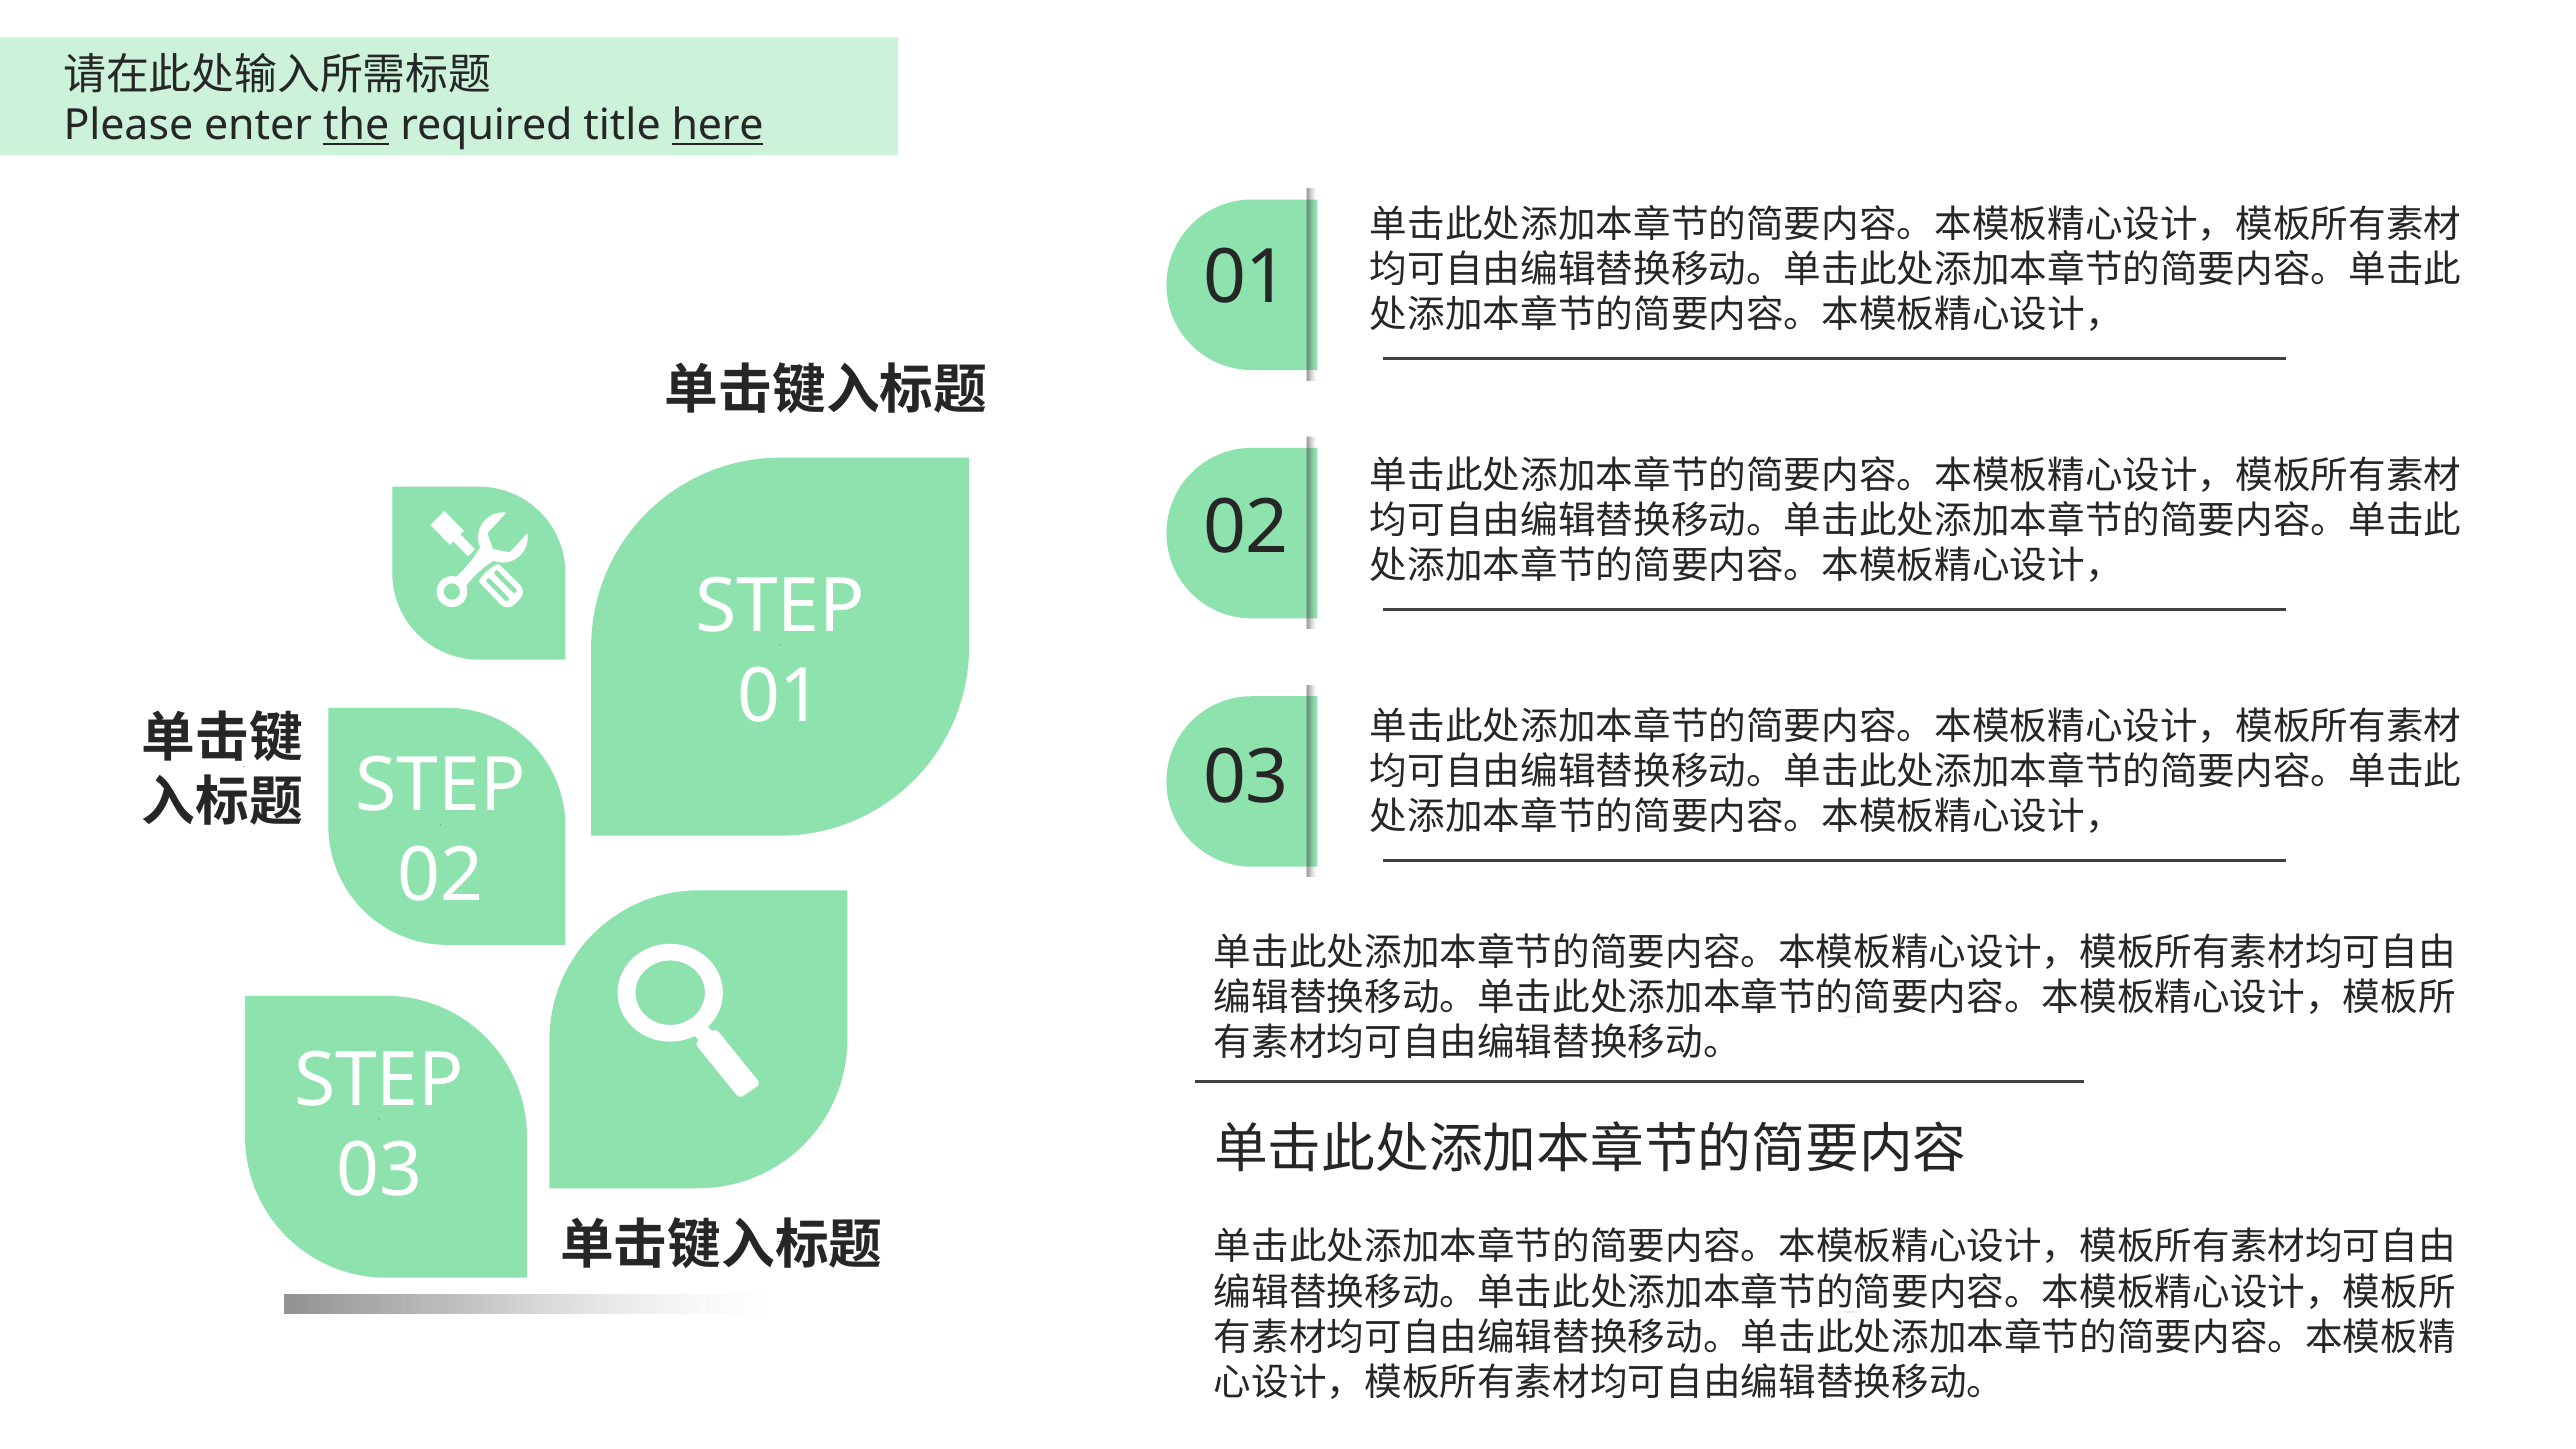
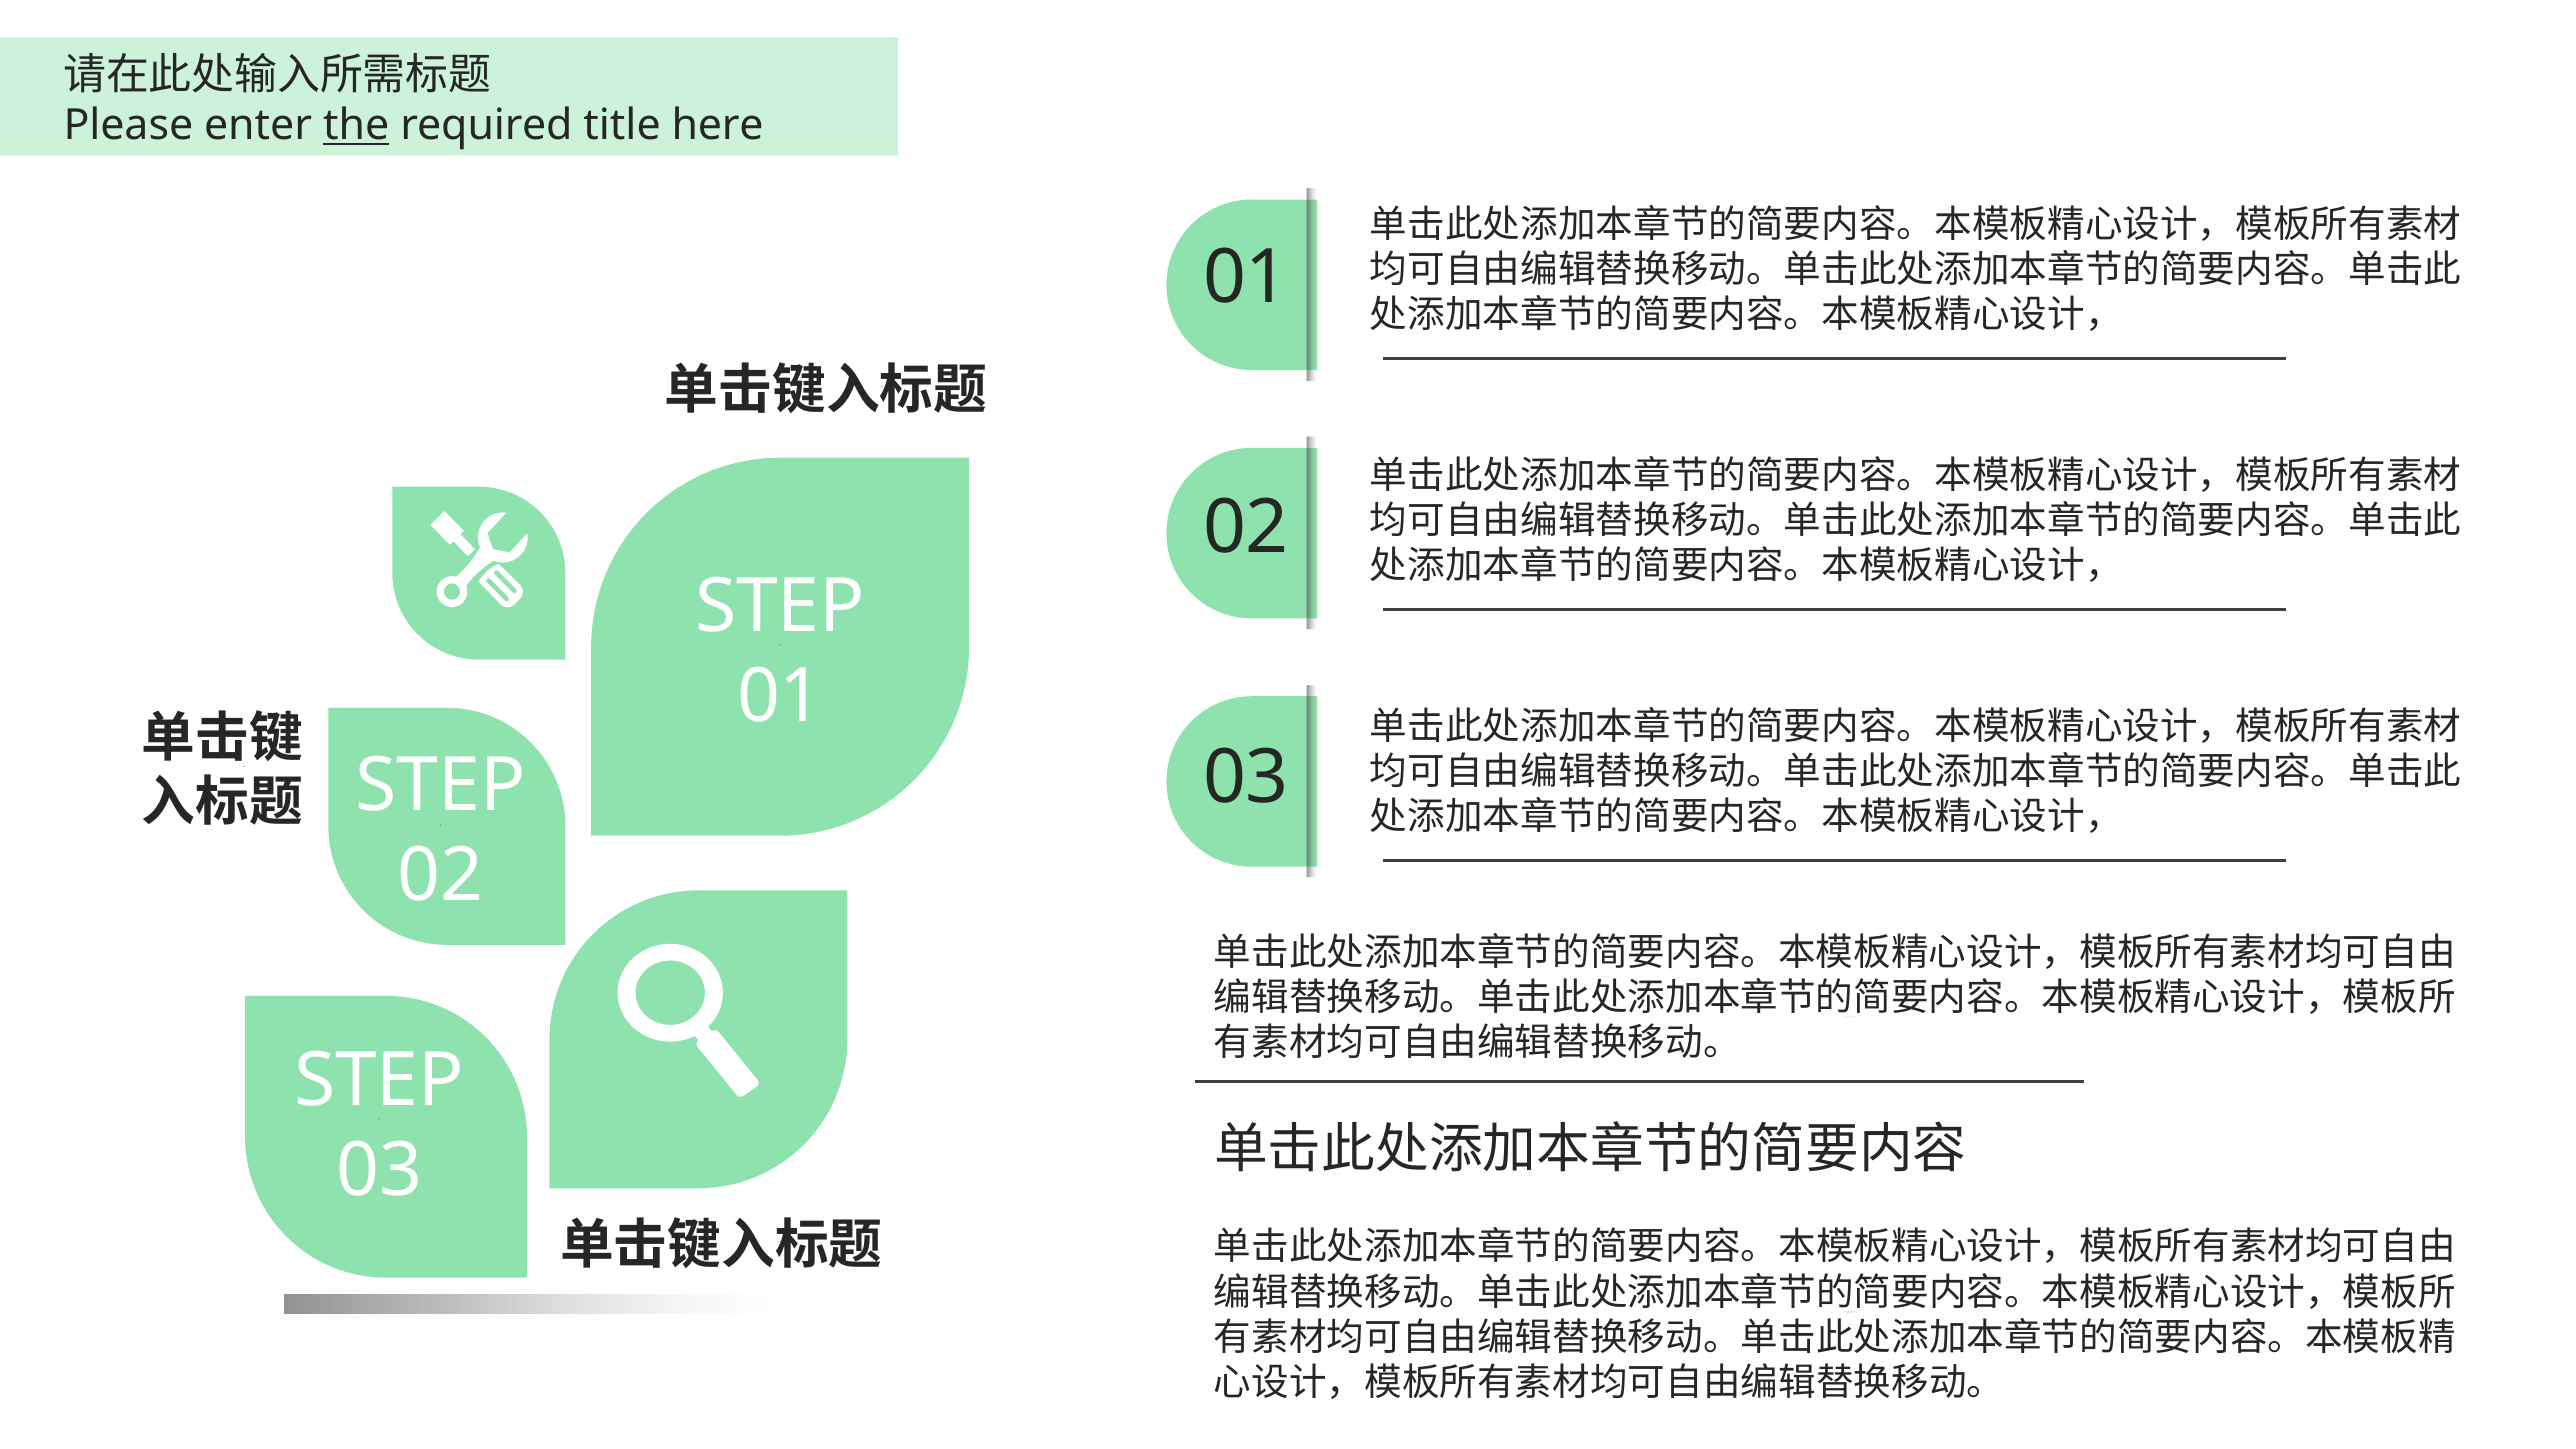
here underline: present -> none (718, 126)
